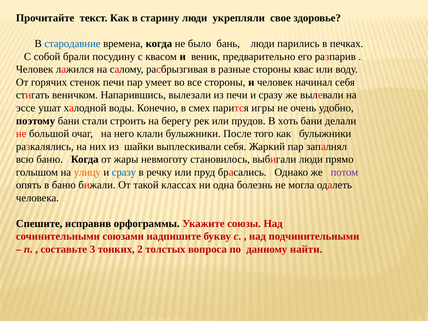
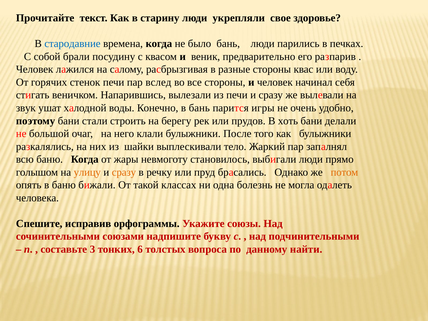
умеет: умеет -> вслед (158, 82)
эссе: эссе -> звук (26, 108)
в смех: смех -> бань (199, 108)
выплескивали себя: себя -> тело (235, 146)
сразу colour: blue -> orange (124, 172)
потом colour: purple -> orange (344, 172)
2: 2 -> 6 (140, 249)
